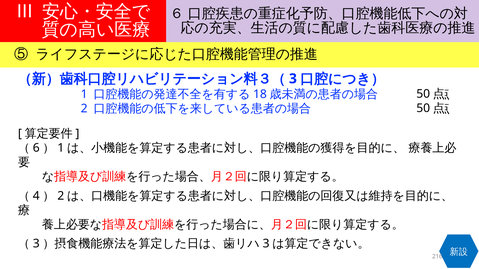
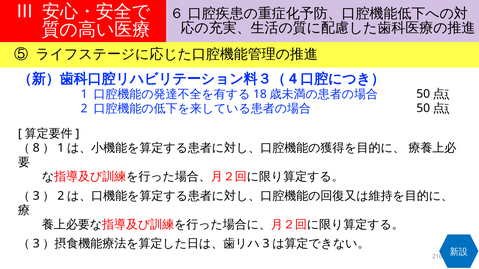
3: 3 -> 4 (293, 79)
6: 6 -> 8 (36, 148)
4: 4 -> 3 (36, 196)
